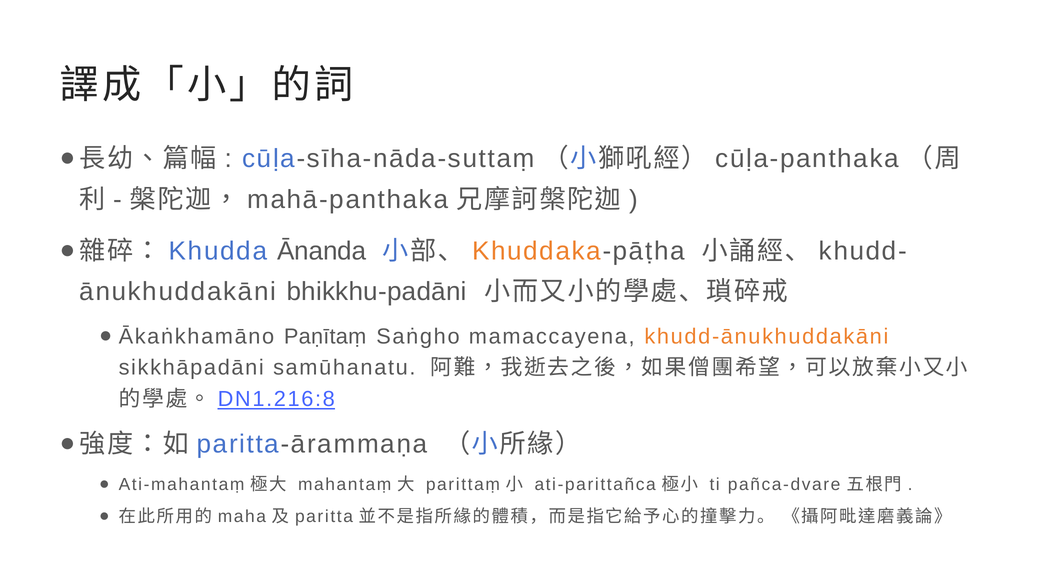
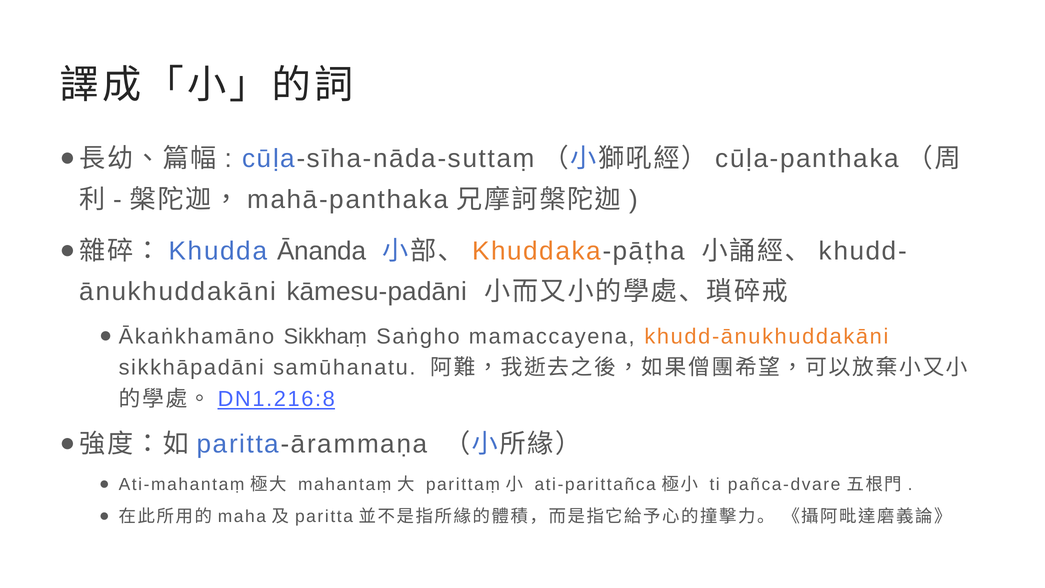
bhikkhu-padāni: bhikkhu-padāni -> kāmesu-padāni (377, 292)
Paṇītaṃ: Paṇītaṃ -> Sikkhaṃ (325, 336)
